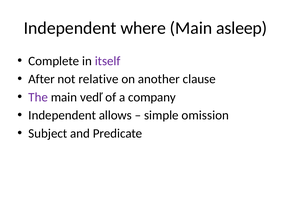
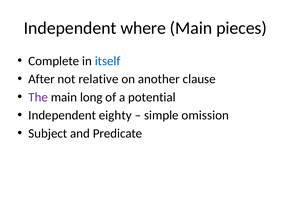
asleep: asleep -> pieces (242, 28)
itself colour: purple -> blue (108, 61)
vedľ: vedľ -> long (91, 97)
company: company -> potential (152, 97)
allows: allows -> eighty (115, 115)
